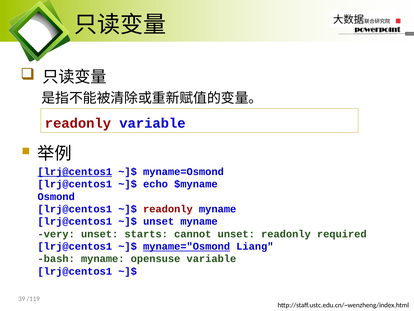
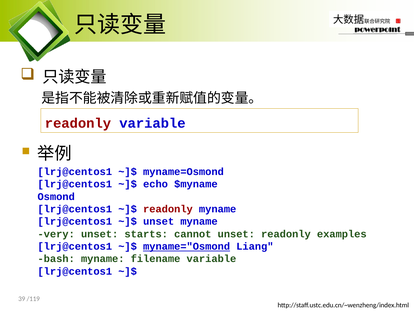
lrj@centos1 underline: present -> none (75, 171)
required: required -> examples (342, 234)
opensuse: opensuse -> filename (156, 258)
